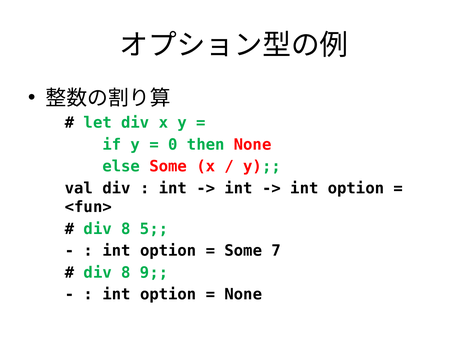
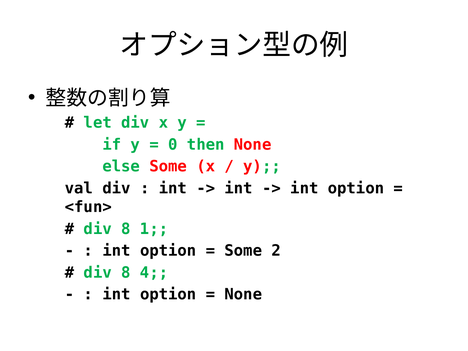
5: 5 -> 1 (154, 229)
7: 7 -> 2 (276, 251)
9: 9 -> 4 (154, 273)
